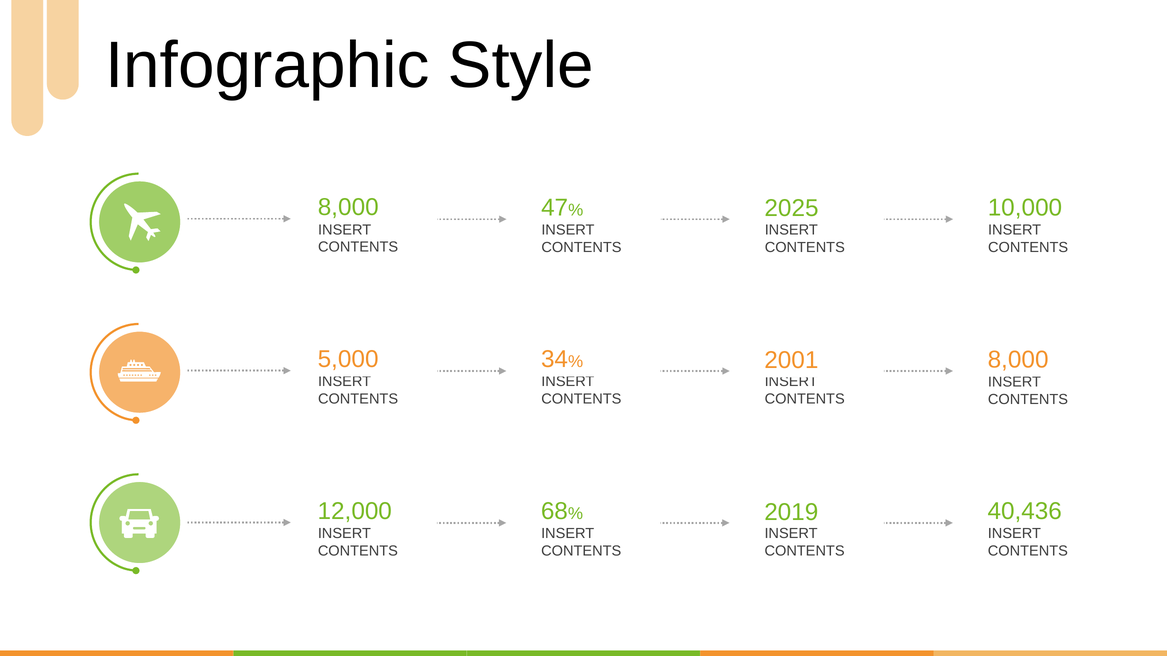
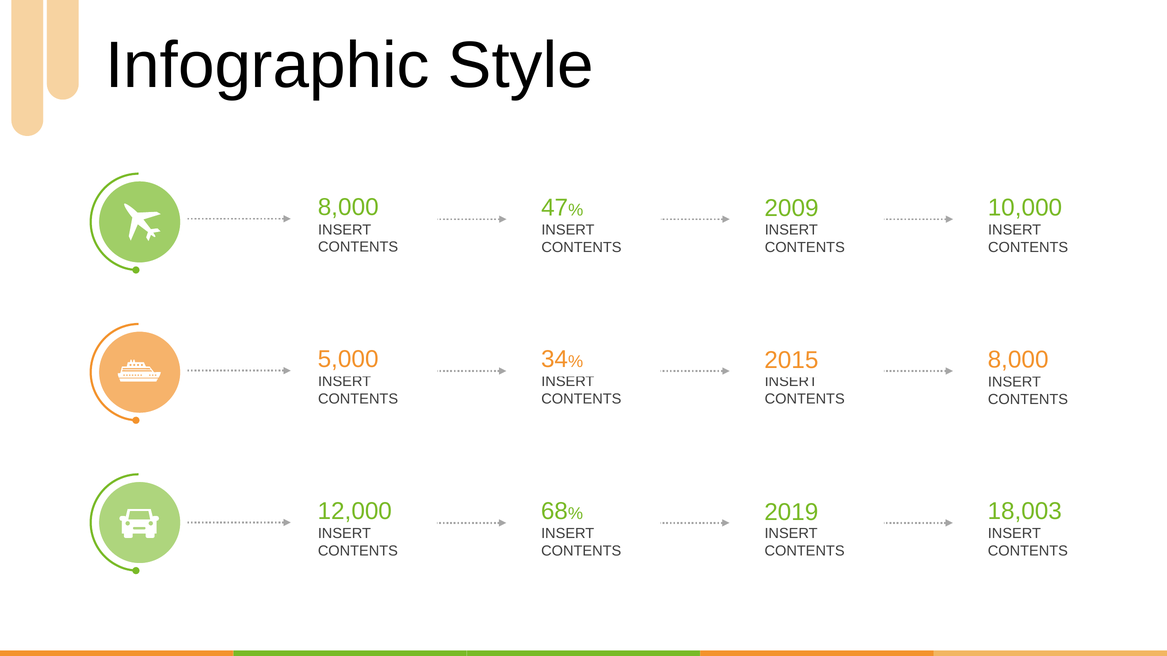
2025: 2025 -> 2009 (792, 208)
2001: 2001 -> 2015 (791, 360)
40,436: 40,436 -> 18,003 (1025, 512)
